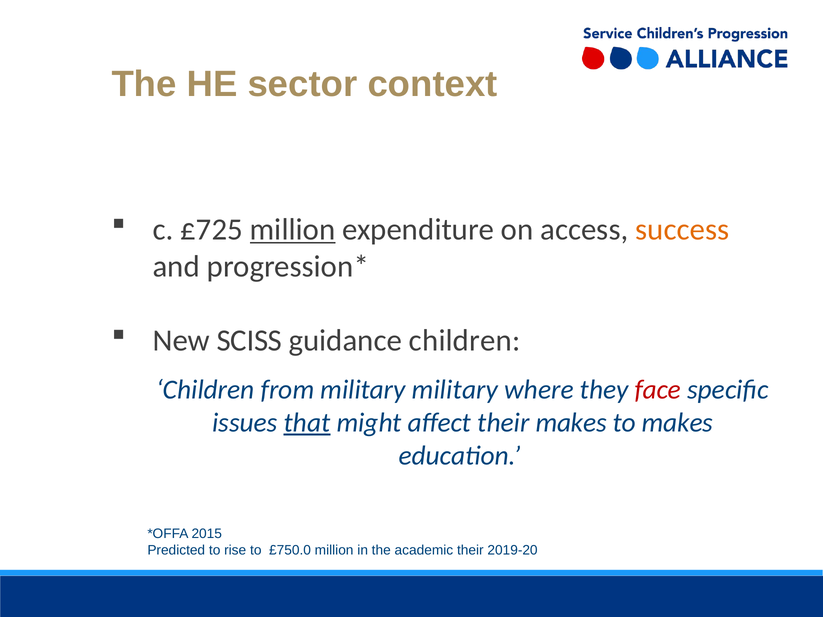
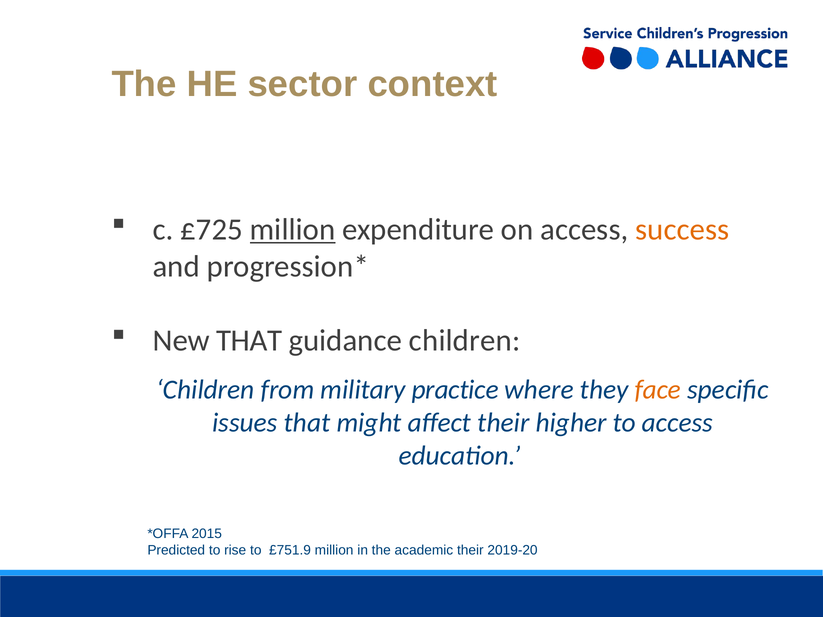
New SCISS: SCISS -> THAT (249, 341)
military military: military -> practice (455, 390)
face colour: red -> orange (658, 390)
that underline: present -> none (307, 423)
their makes: makes -> higher (571, 423)
to makes: makes -> access (677, 423)
£750.0: £750.0 -> £751.9 (290, 550)
